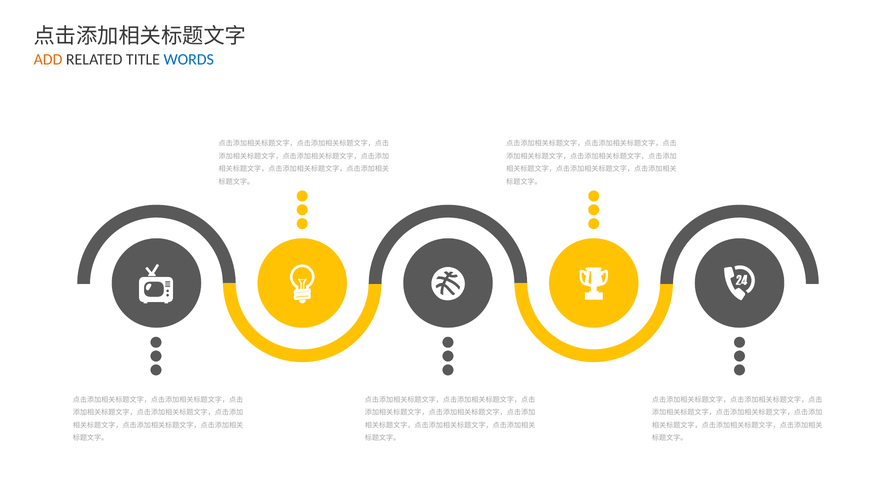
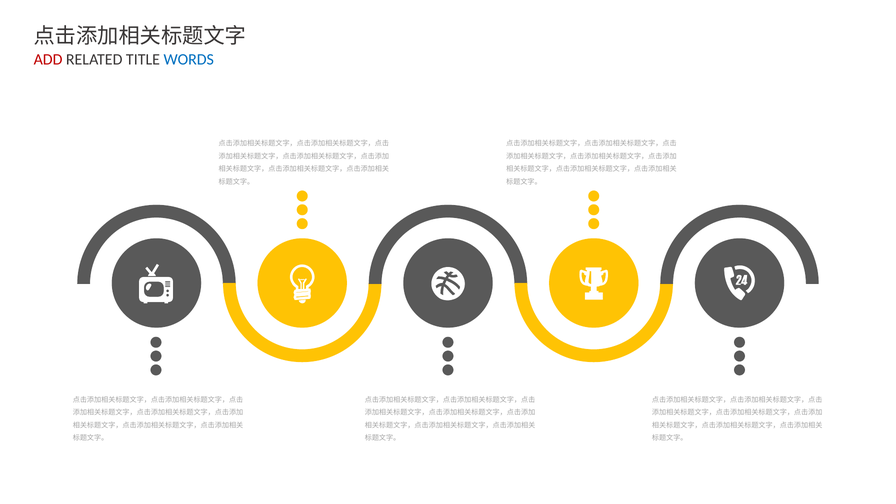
ADD colour: orange -> red (48, 60)
